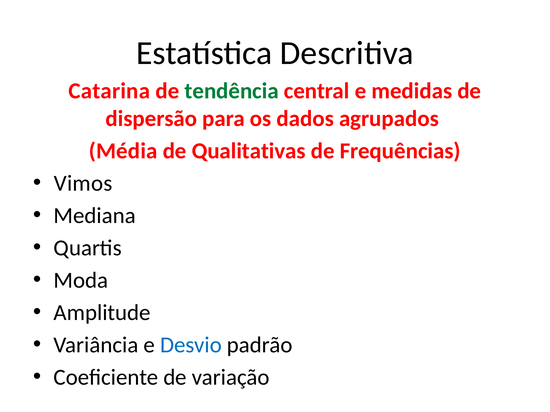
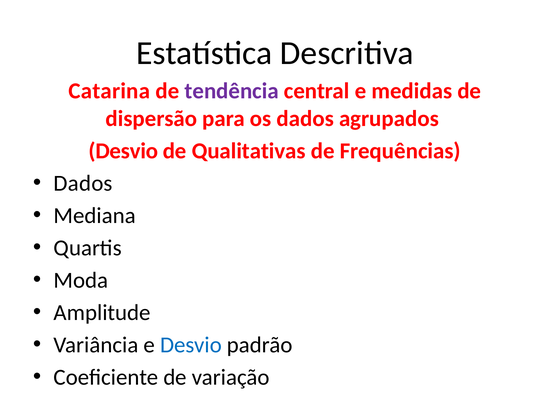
tendência colour: green -> purple (232, 91)
Média: Média -> Desvio (123, 151)
Vimos: Vimos -> Dados (83, 183)
